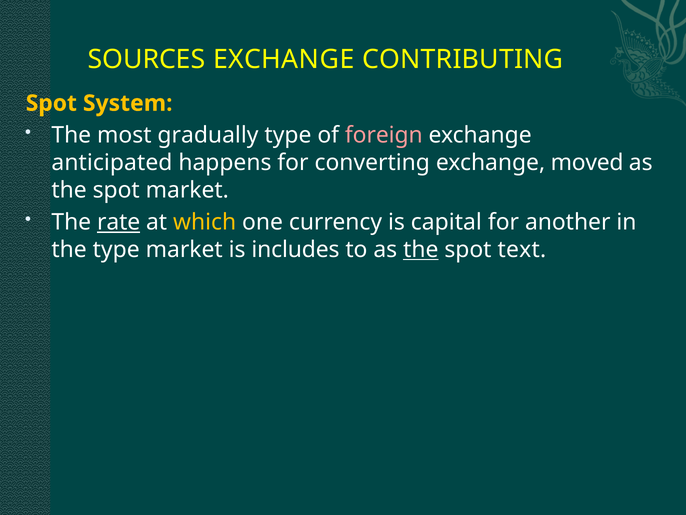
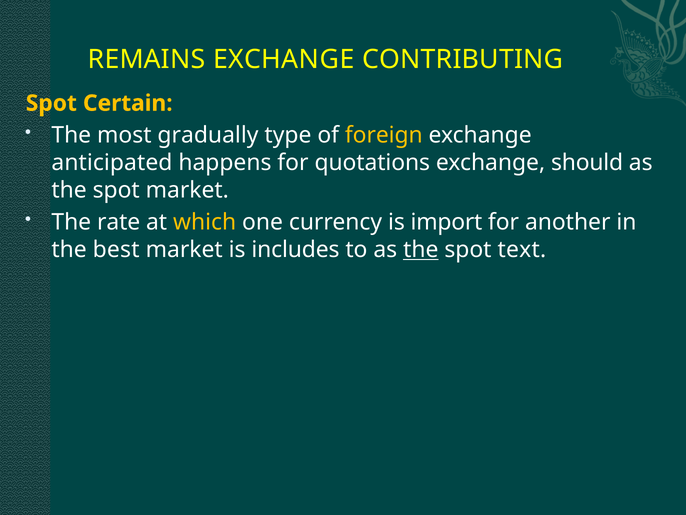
SOURCES: SOURCES -> REMAINS (147, 60)
System: System -> Certain (128, 103)
foreign colour: pink -> yellow (384, 135)
converting: converting -> quotations (372, 163)
moved: moved -> should (587, 163)
rate underline: present -> none (119, 222)
capital: capital -> import (446, 222)
the type: type -> best (116, 249)
